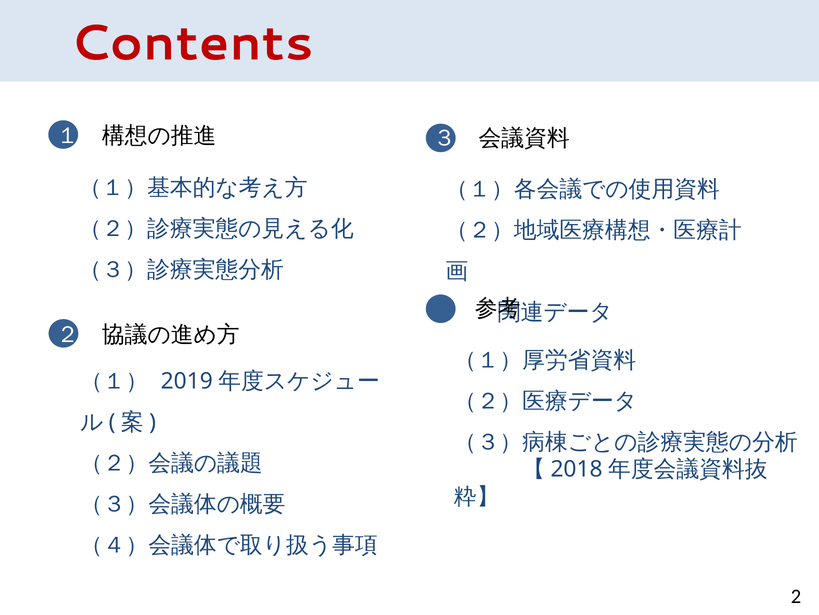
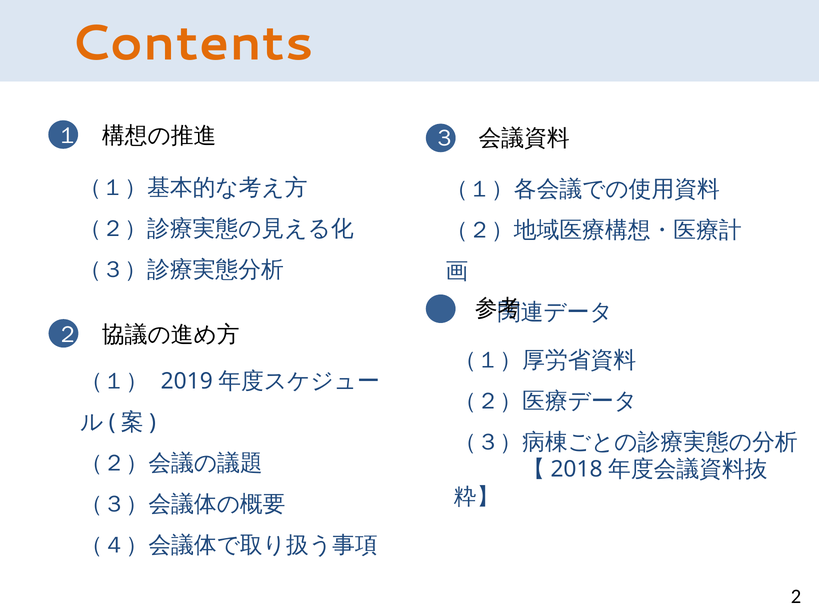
Contents colour: red -> orange (192, 43)
